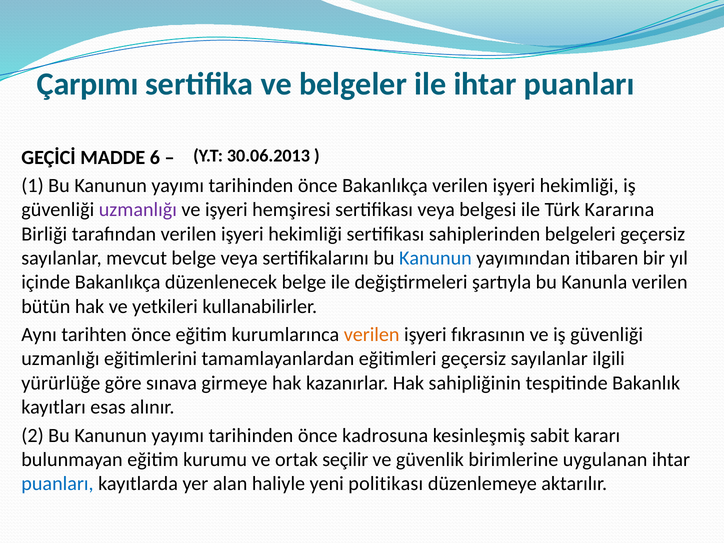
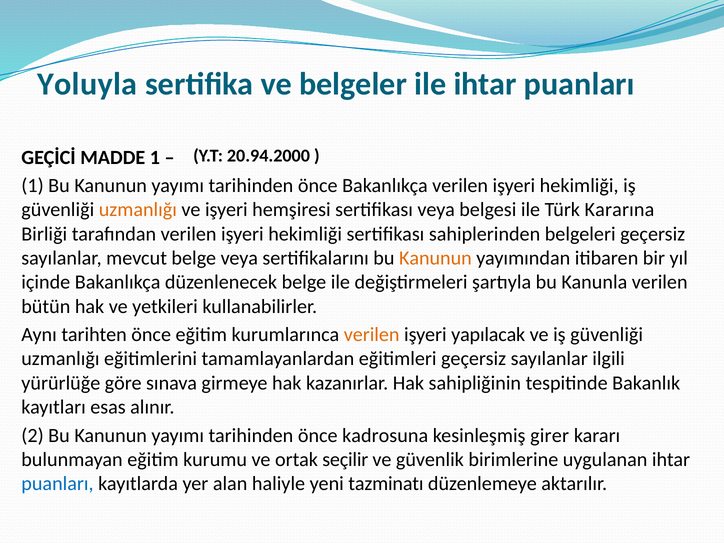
Çarpımı: Çarpımı -> Yoluyla (87, 84)
30.06.2013: 30.06.2013 -> 20.94.2000 (268, 156)
MADDE 6: 6 -> 1 (155, 157)
uzmanlığı colour: purple -> orange (138, 210)
Kanunun colour: blue -> orange (435, 258)
fıkrasının: fıkrasının -> yapılacak (488, 335)
sabit: sabit -> girer (550, 435)
politikası: politikası -> tazminatı (386, 484)
